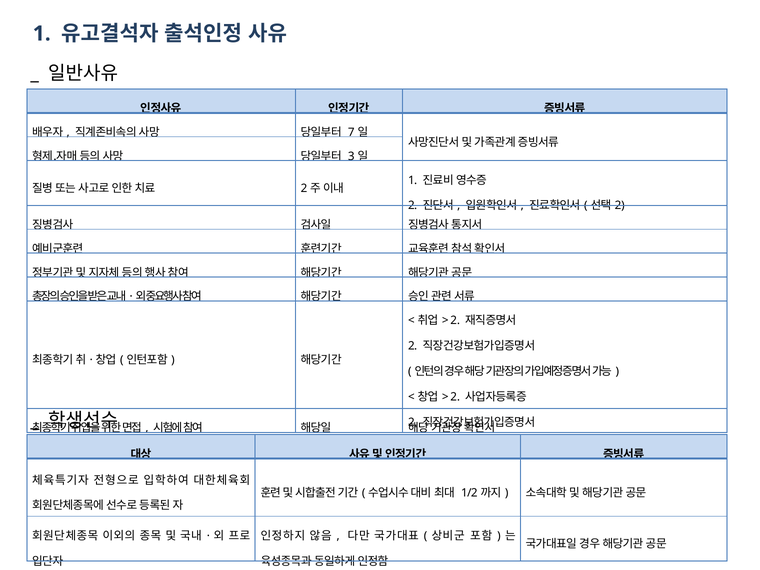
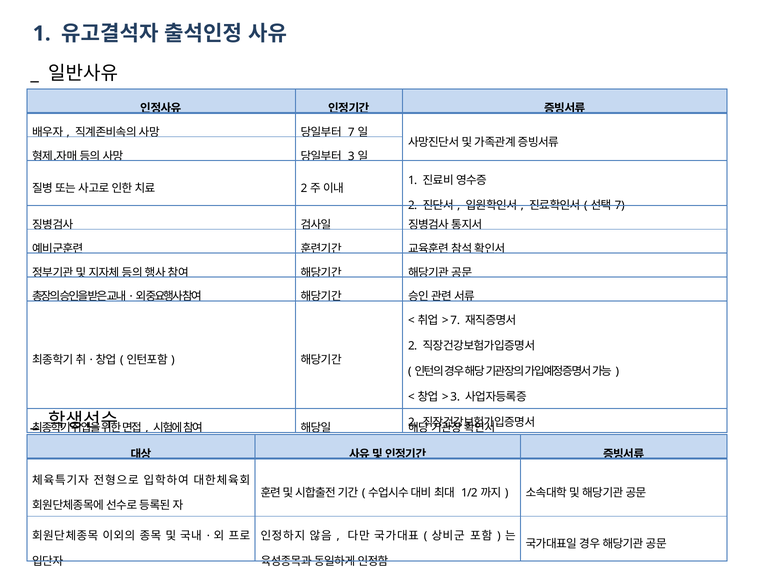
2: 2 -> 7 (620, 206)
2: 2 -> 7 (455, 321)
2: 2 -> 3 (455, 397)
